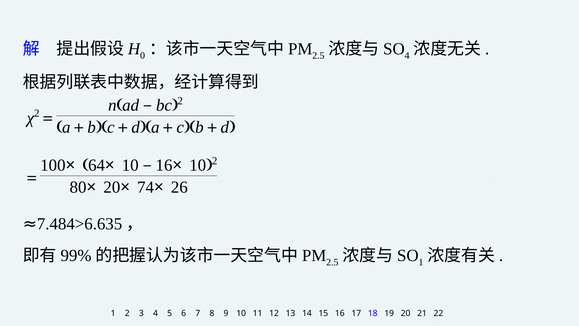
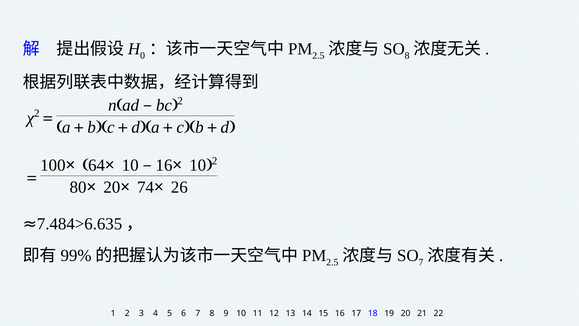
4: 4 -> 8 (407, 56)
1: 1 -> 7 (421, 262)
